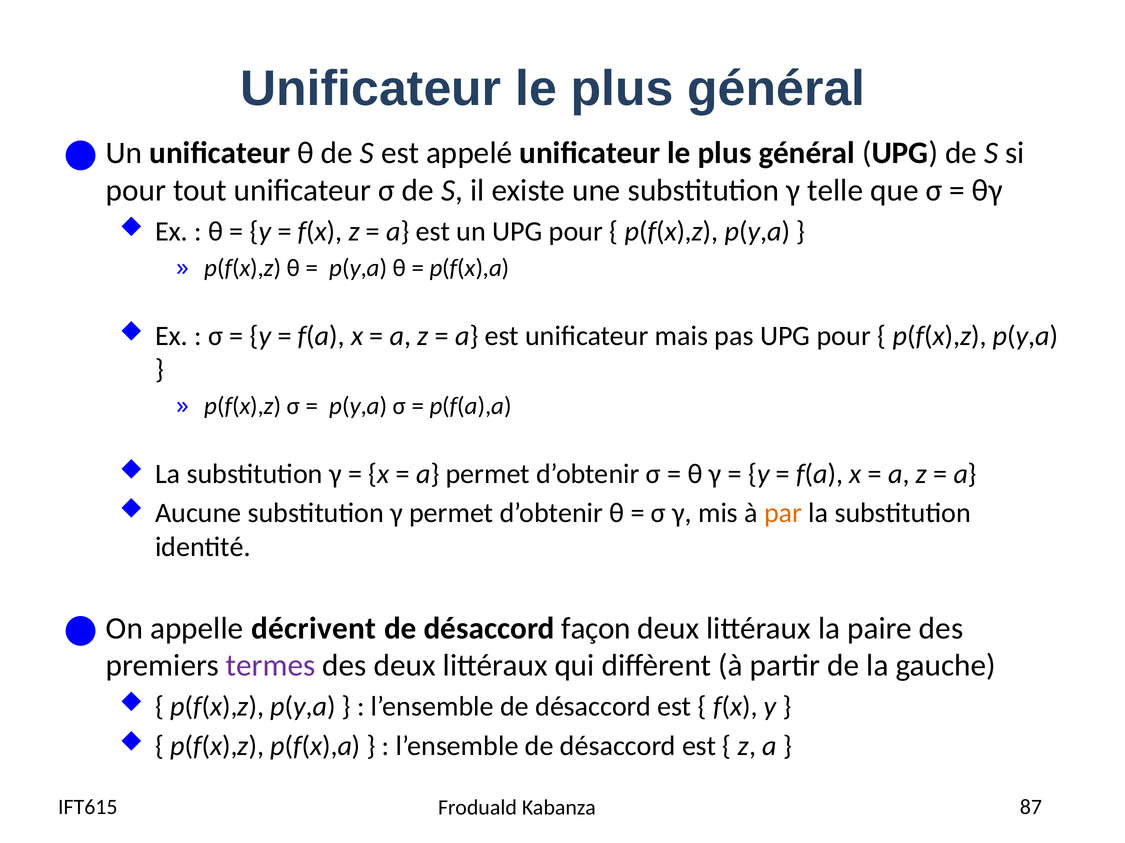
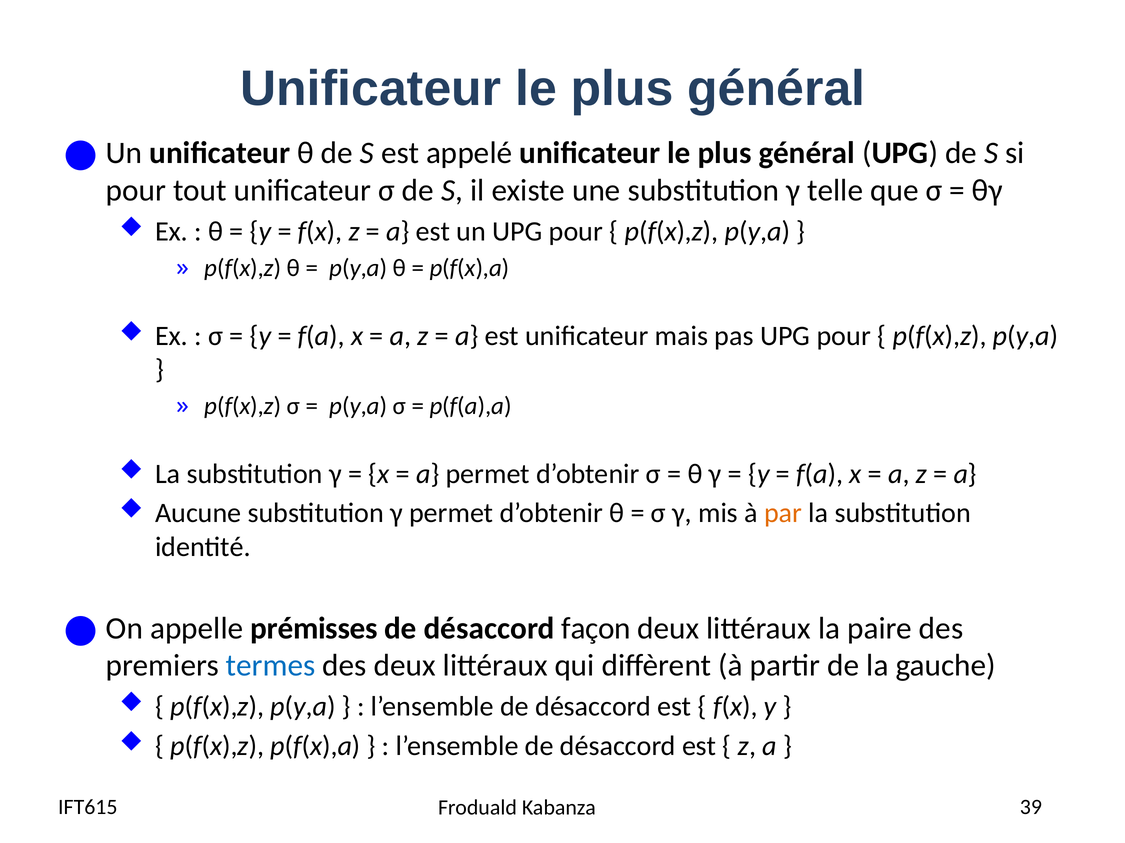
décrivent: décrivent -> prémisses (314, 629)
termes colour: purple -> blue (271, 666)
87: 87 -> 39 (1031, 808)
